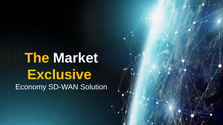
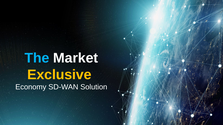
The colour: yellow -> light blue (37, 58)
